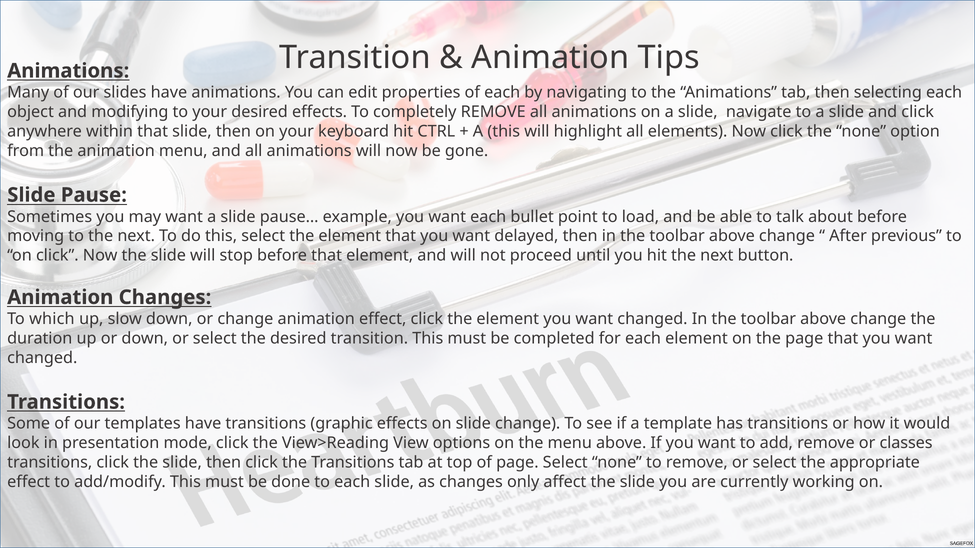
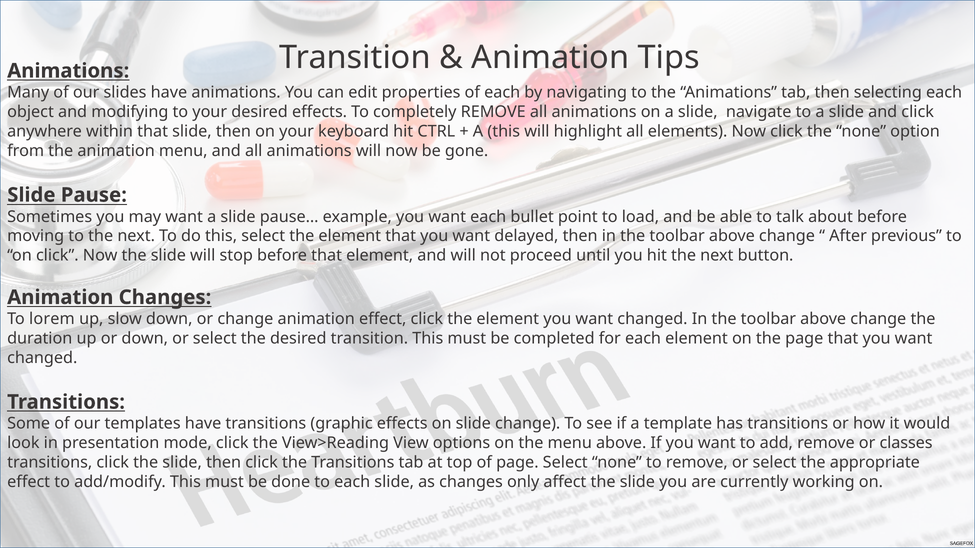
which: which -> lorem (52, 319)
